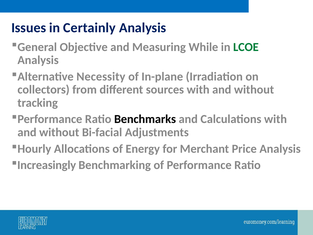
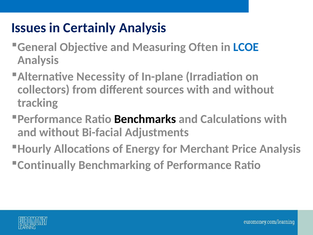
While: While -> Often (203, 47)
LCOE colour: green -> blue (246, 47)
Increasingly: Increasingly -> Continually (47, 165)
